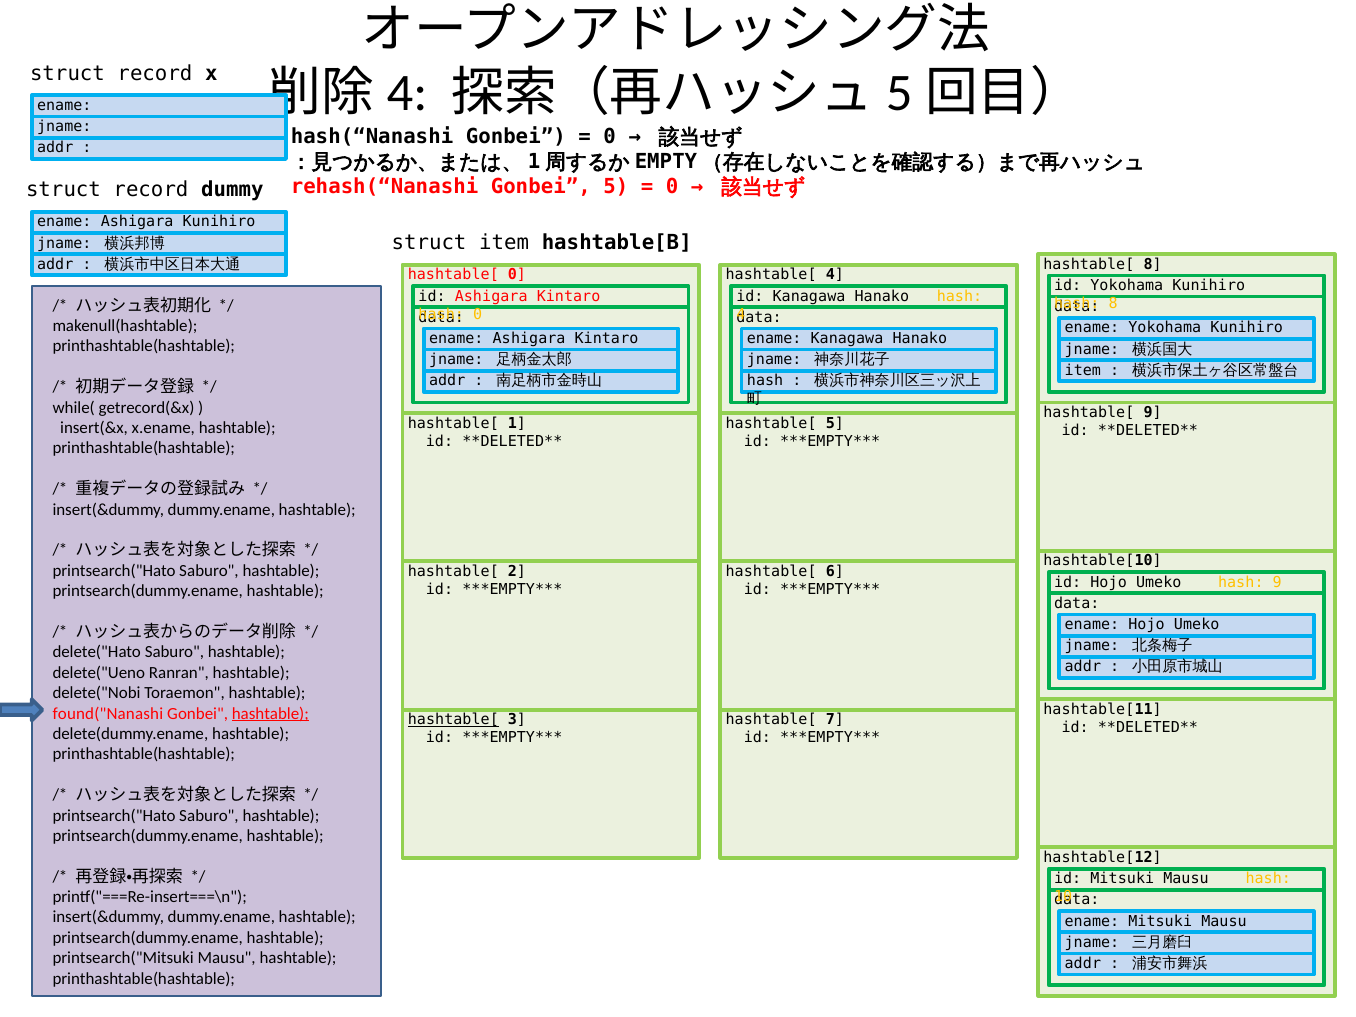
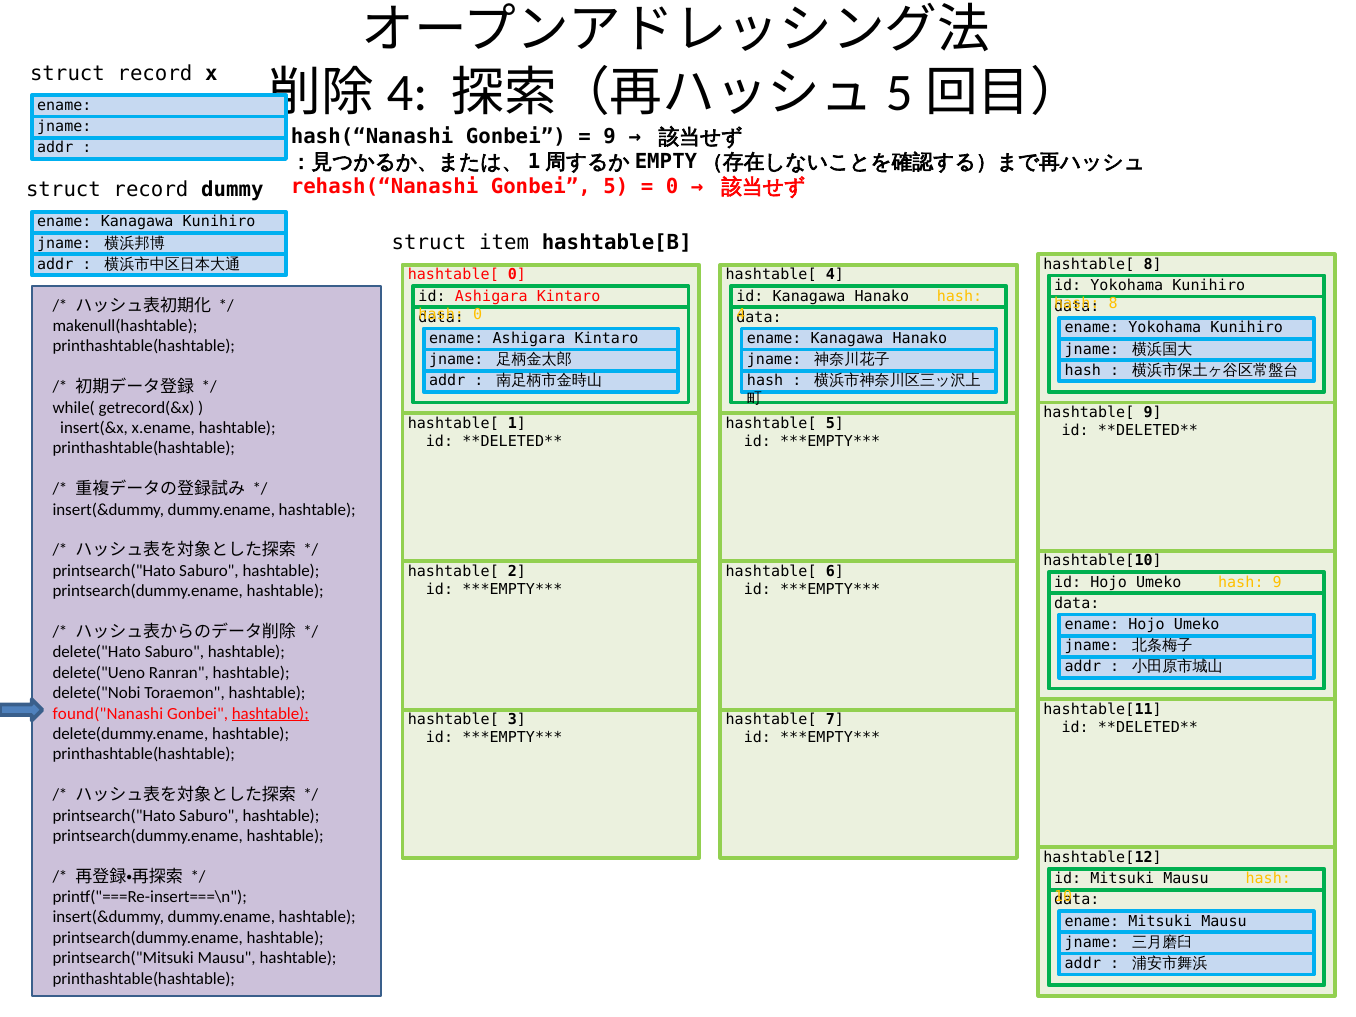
0: 0 -> 9 (610, 137)
Ashigara: Ashigara -> Kanagawa (137, 222)
item: item -> hash (1083, 370)
hashtable[ underline: present -> none (453, 720)
